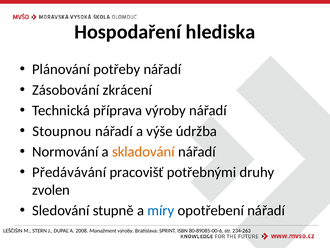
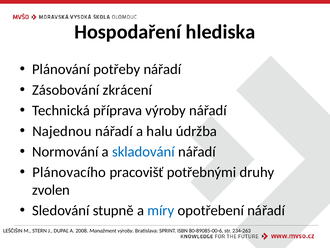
Stoupnou: Stoupnou -> Najednou (62, 131)
výše: výše -> halu (160, 131)
skladování colour: orange -> blue (143, 151)
Předávávání: Předávávání -> Plánovacího (69, 172)
